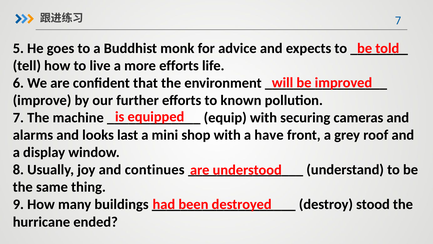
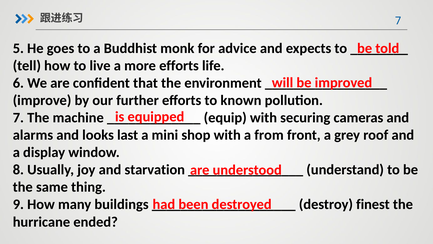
have: have -> from (269, 135)
continues: continues -> starvation (155, 170)
stood: stood -> finest (373, 204)
